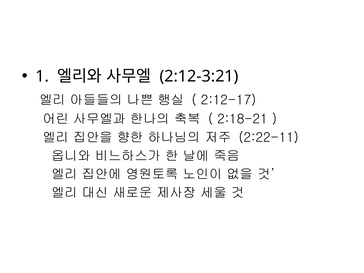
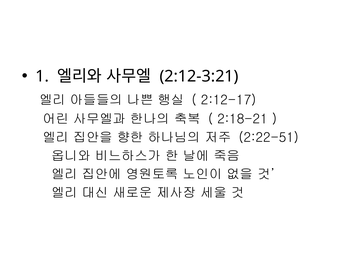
2:22-11: 2:22-11 -> 2:22-51 (269, 138)
